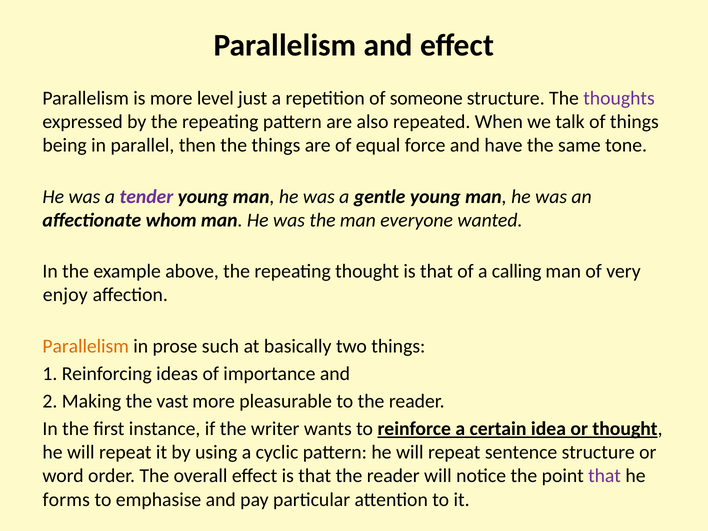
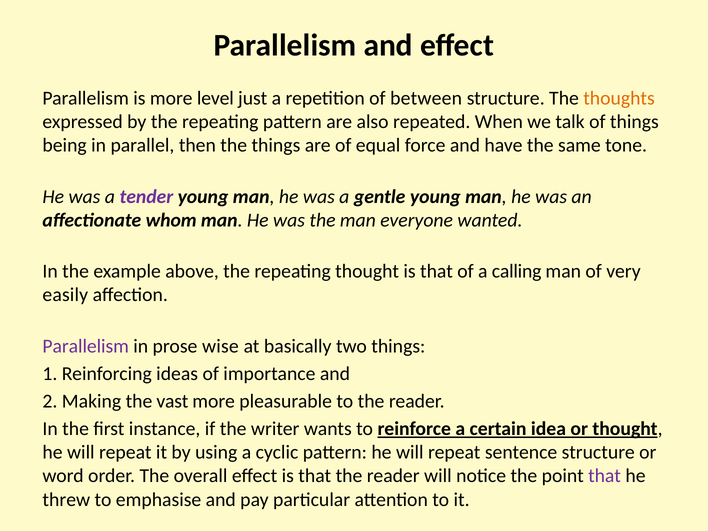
someone: someone -> between (426, 98)
thoughts colour: purple -> orange (619, 98)
enjoy: enjoy -> easily (65, 295)
Parallelism colour: orange -> purple (86, 346)
such: such -> wise (220, 346)
forms: forms -> threw (66, 500)
